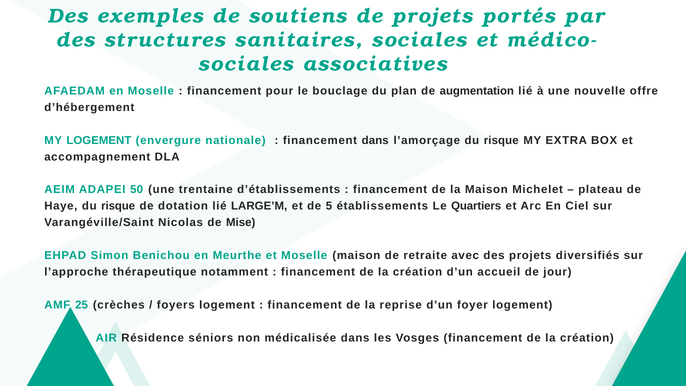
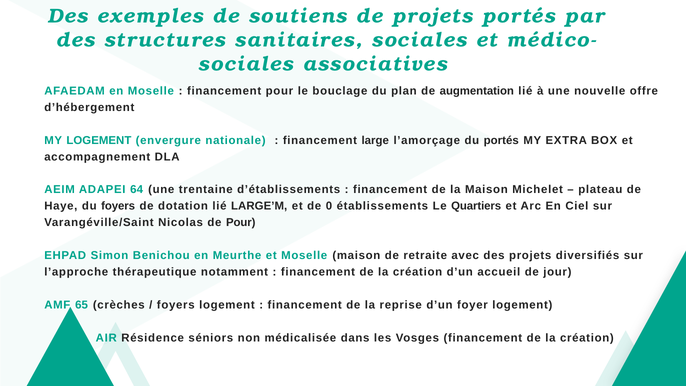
financement dans: dans -> large (375, 140)
l’amorçage du risque: risque -> portés (501, 140)
50: 50 -> 64 (137, 190)
Haye du risque: risque -> foyers (118, 206)
5: 5 -> 0 (329, 206)
de Mise: Mise -> Pour (241, 222)
25: 25 -> 65 (82, 305)
